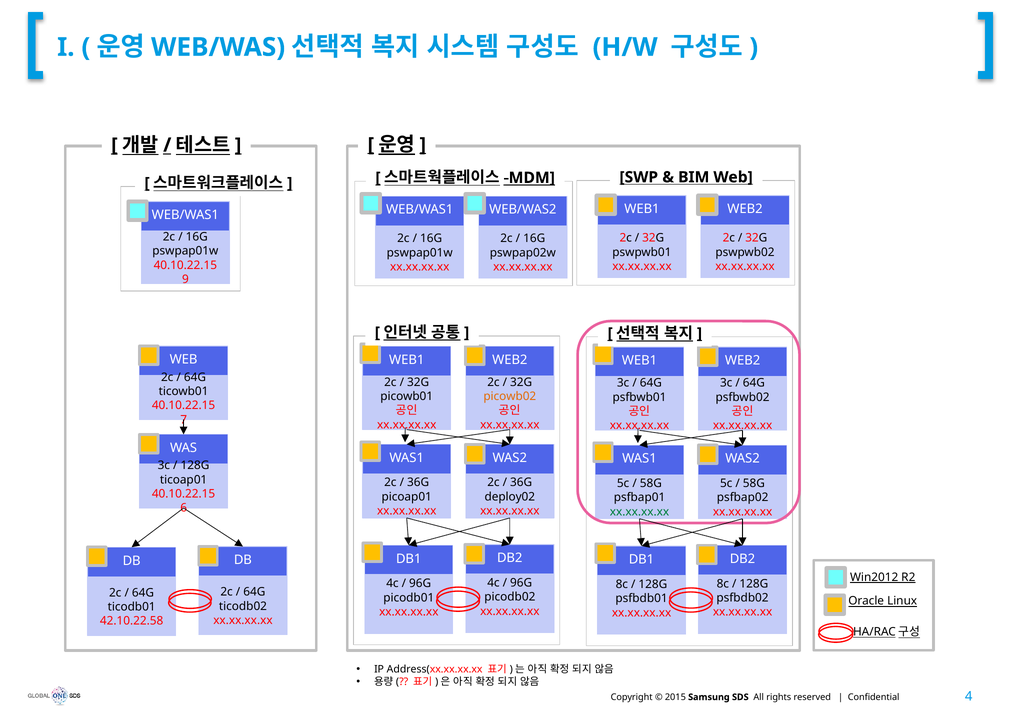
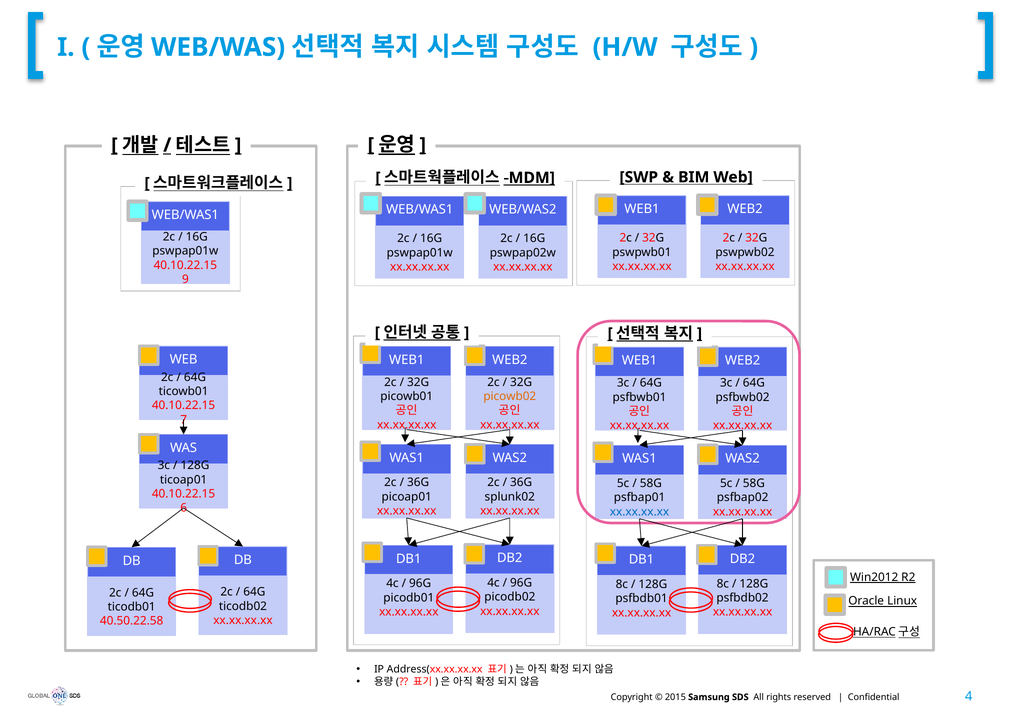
deploy02: deploy02 -> splunk02 (510, 497)
xx.xx.xx.xx colour: green -> blue (640, 512)
42.10.22.58: 42.10.22.58 -> 40.50.22.58 (132, 621)
